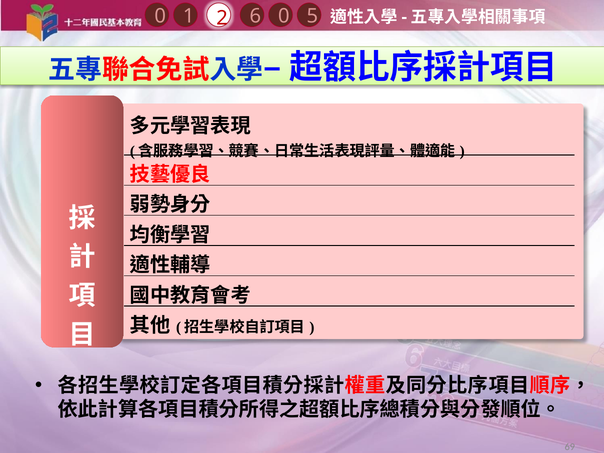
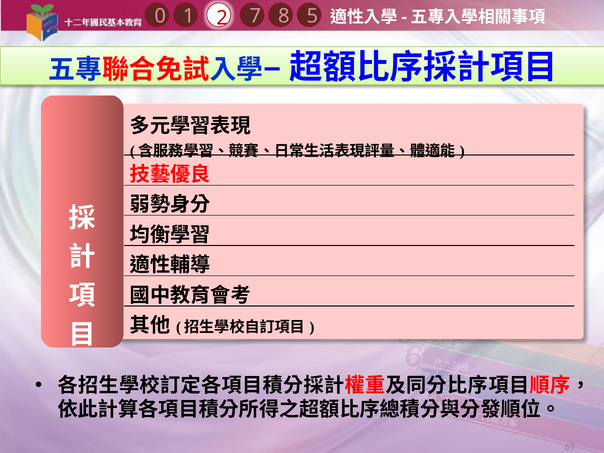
1 0: 0 -> 8 (284, 16)
6: 6 -> 7 (255, 16)
